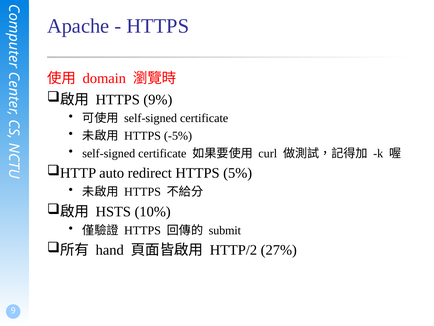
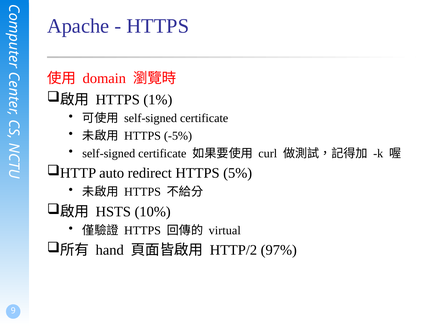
9%: 9% -> 1% (158, 99)
submit: submit -> virtual (225, 230)
27%: 27% -> 97% (279, 250)
